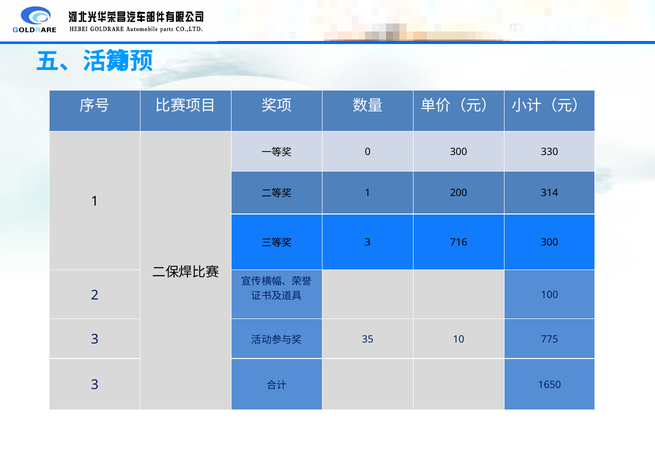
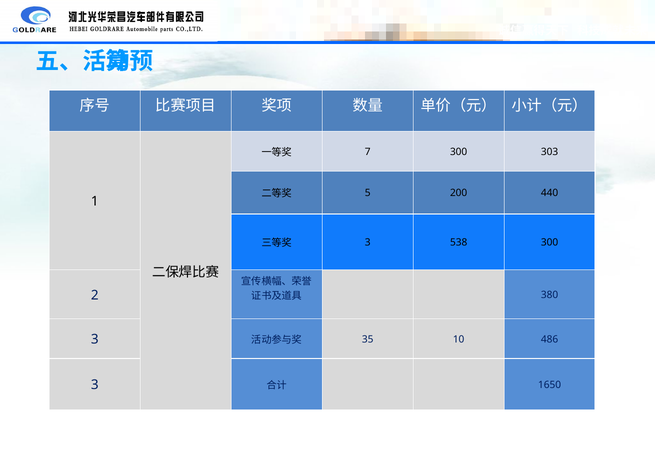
0: 0 -> 7 (368, 152)
330: 330 -> 303 (550, 152)
1: 1 -> 5 (368, 193)
314: 314 -> 440 (550, 193)
716: 716 -> 538 (459, 243)
100: 100 -> 380 (550, 295)
775: 775 -> 486 (550, 340)
